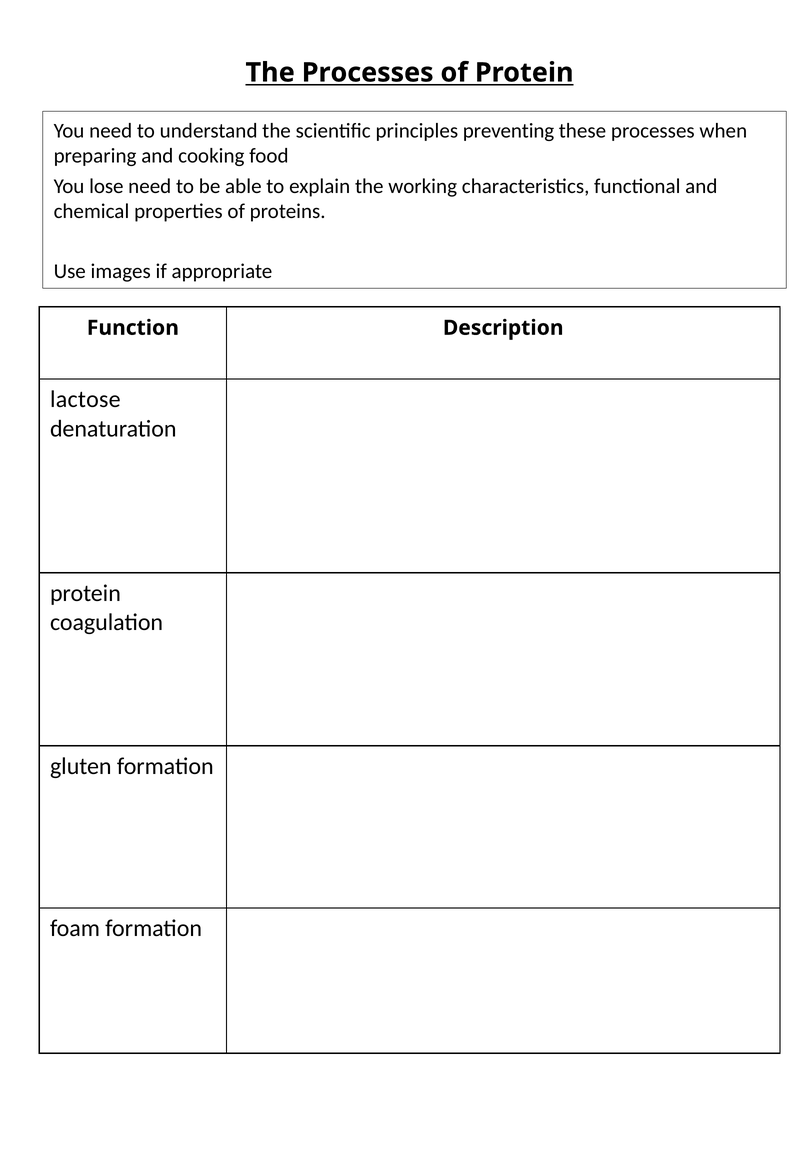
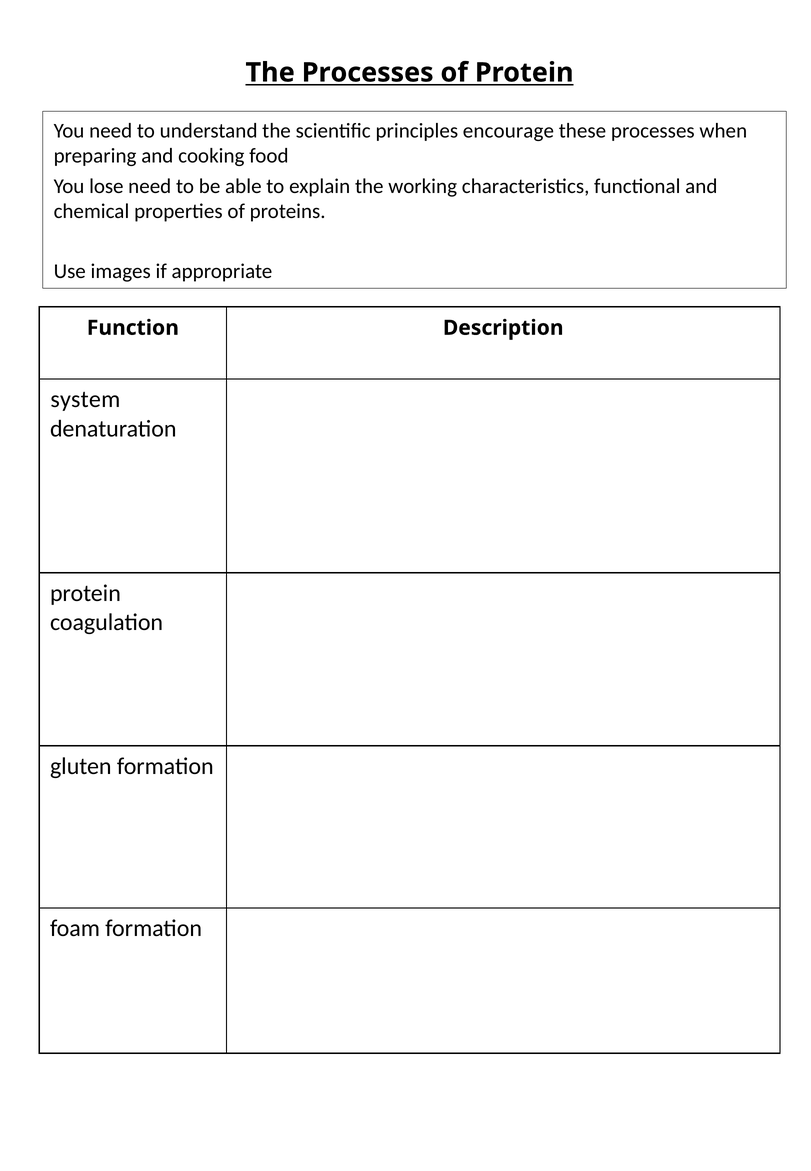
preventing: preventing -> encourage (508, 131)
lactose: lactose -> system (85, 400)
